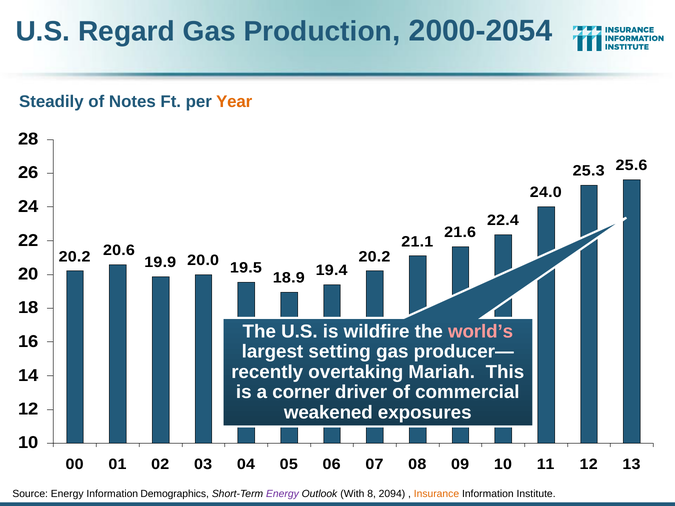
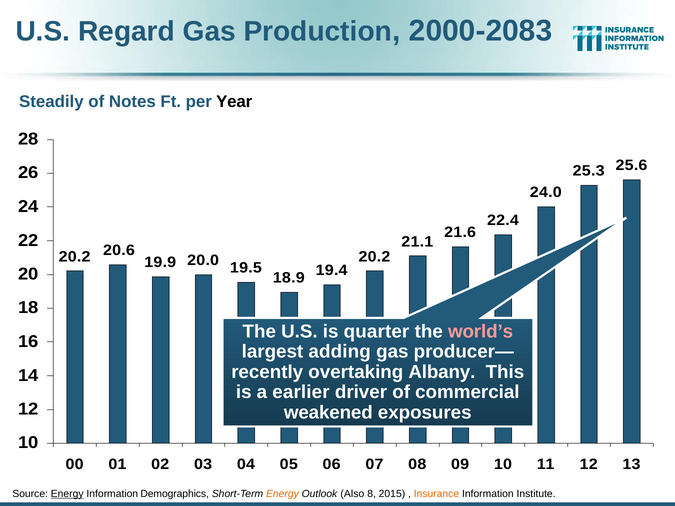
2000-2054: 2000-2054 -> 2000-2083 (481, 31)
Year colour: orange -> black (234, 102)
wildfire: wildfire -> quarter (377, 332)
setting: setting -> adding (340, 352)
Mariah: Mariah -> Albany (442, 372)
corner: corner -> earlier (301, 392)
Energy underline: none -> present (67, 494)
Energy colour: purple -> orange (282, 494)
With: With -> Also (352, 494)
2094: 2094 -> 2015 (392, 494)
